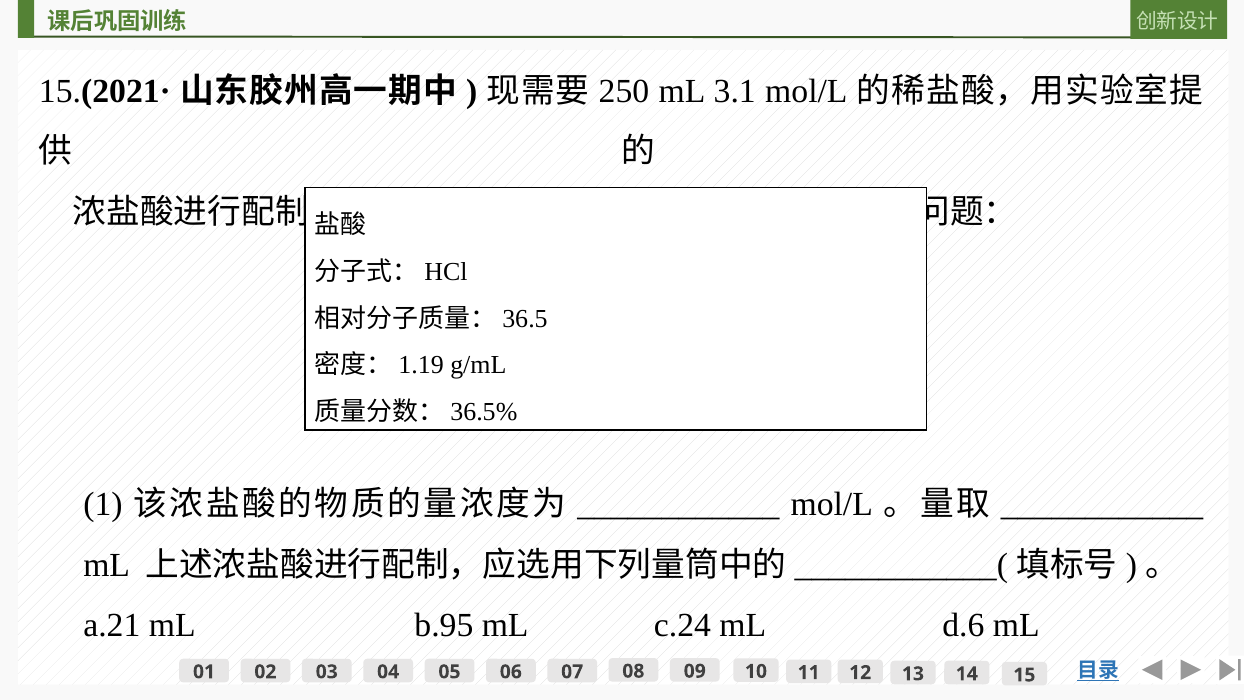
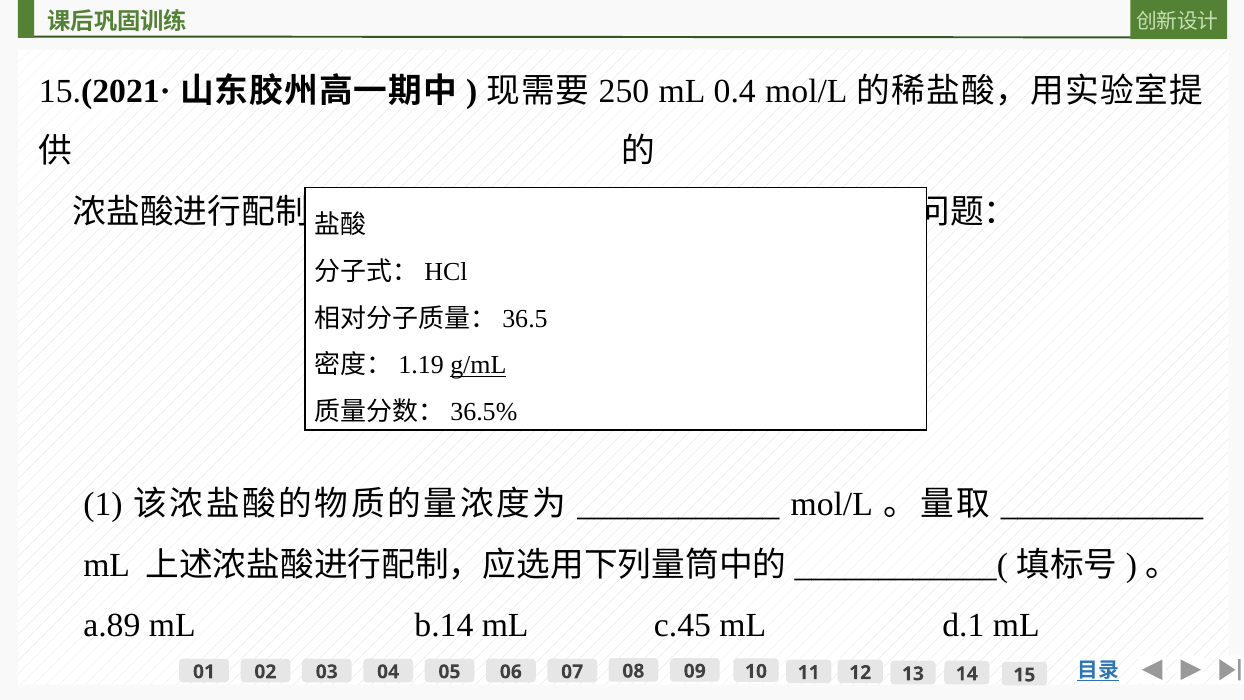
3.1: 3.1 -> 0.4 (735, 91)
g/mL underline: none -> present (478, 365)
a.21: a.21 -> a.89 (112, 626)
b.95: b.95 -> b.14 (444, 626)
c.24: c.24 -> c.45 (683, 626)
d.6: d.6 -> d.1 (963, 626)
